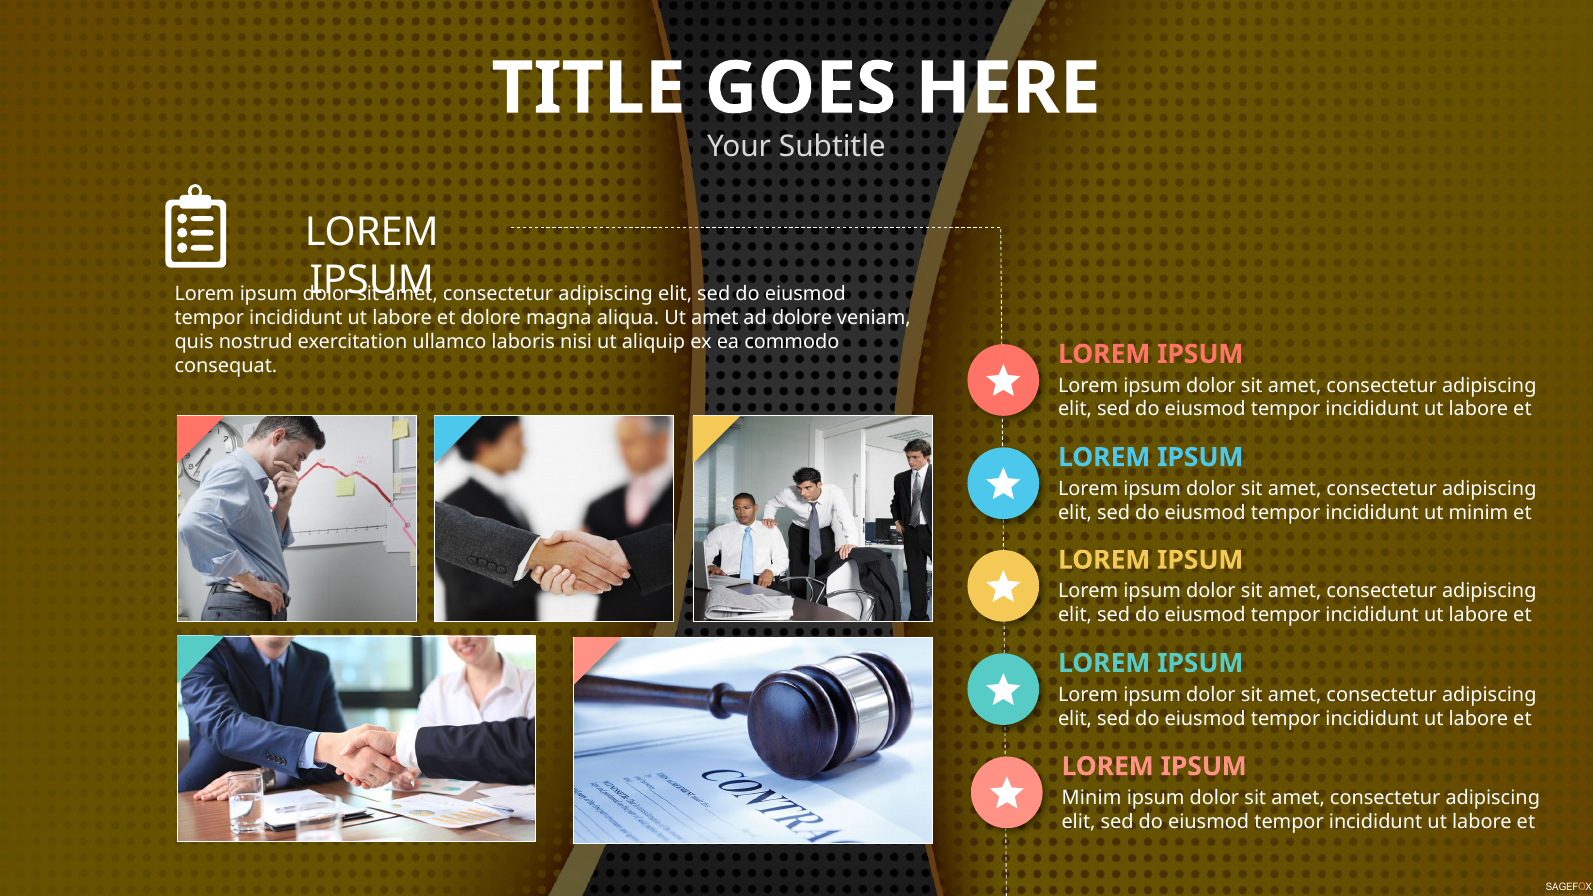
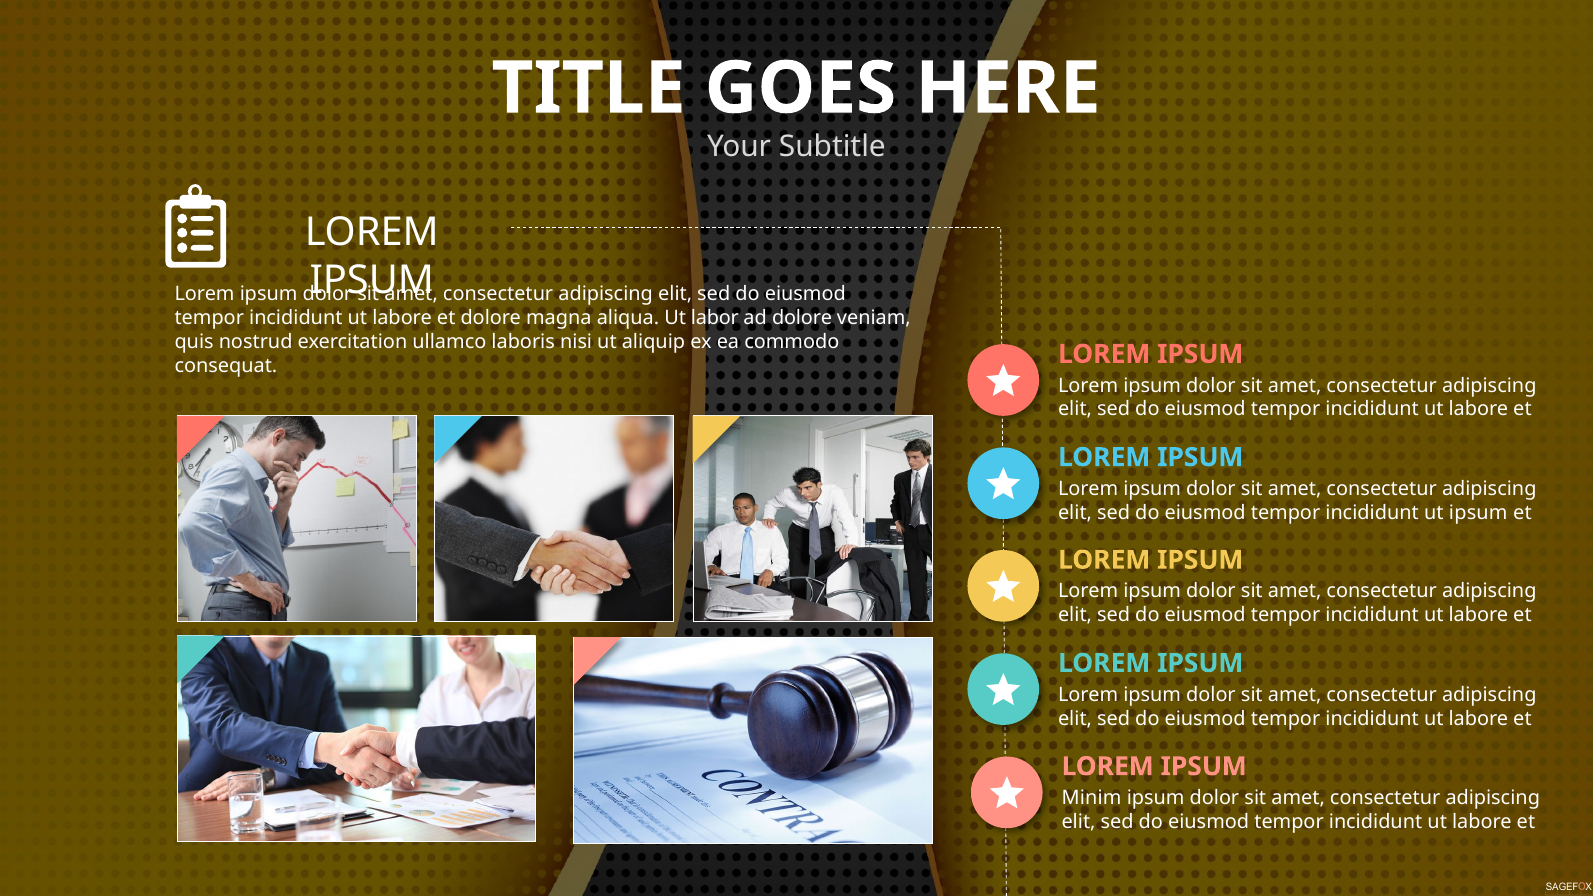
Ut amet: amet -> labor (715, 318)
ut minim: minim -> ipsum (1478, 513)
